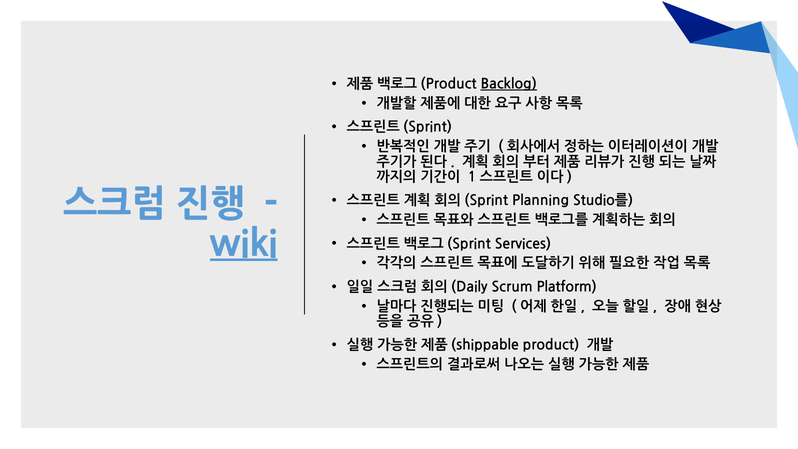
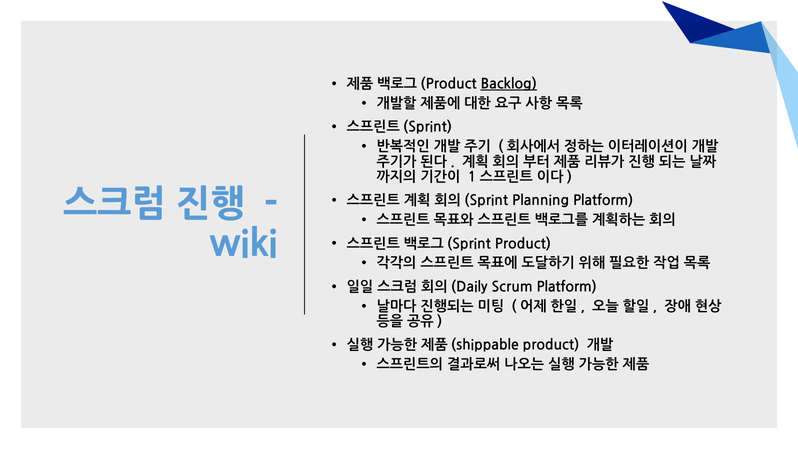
Planning Studio를: Studio를 -> Platform (603, 201)
wiki underline: present -> none (244, 244)
Services: Services -> Product (523, 244)
